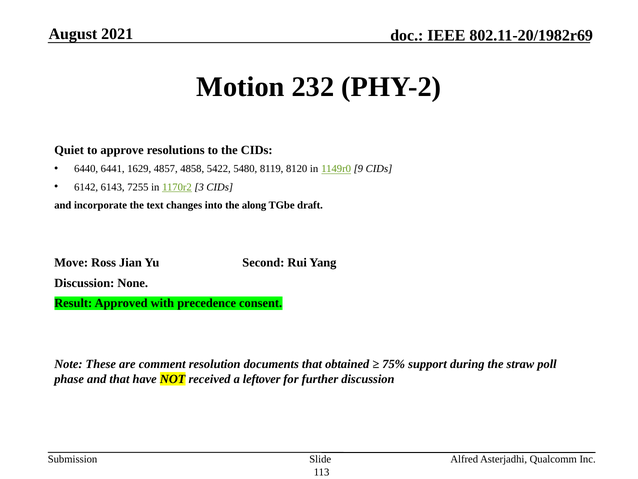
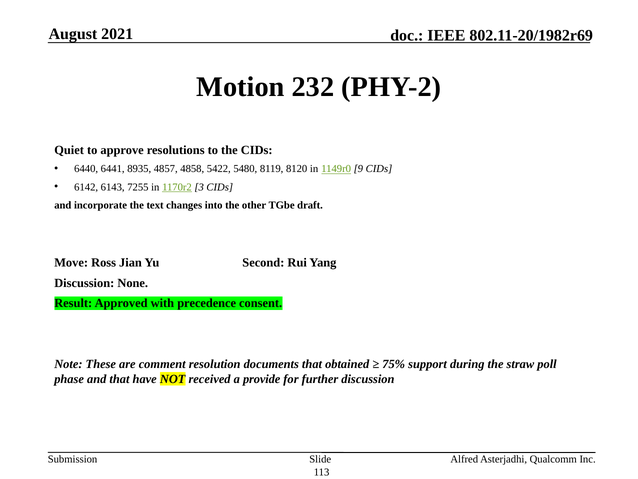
1629: 1629 -> 8935 (139, 169)
along: along -> other (254, 205)
leftover: leftover -> provide (262, 379)
